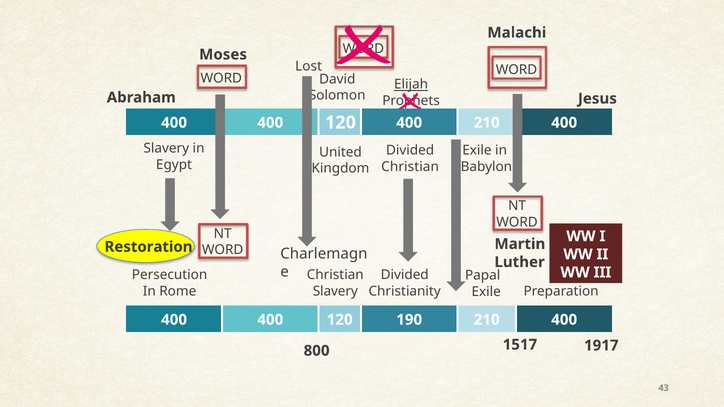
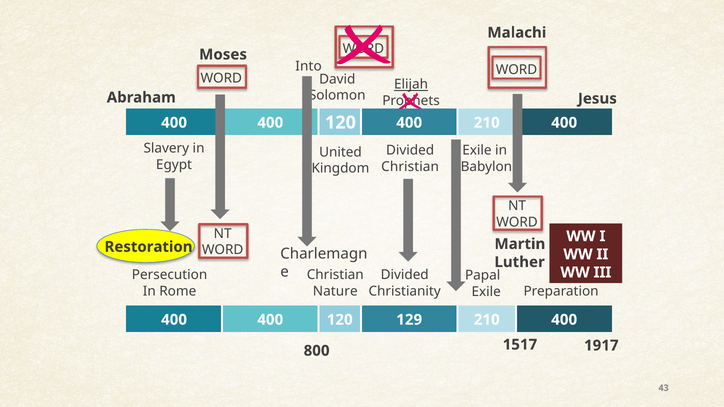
Lost: Lost -> Into (309, 66)
Slavery: Slavery -> Nature (335, 291)
190: 190 -> 129 (409, 320)
